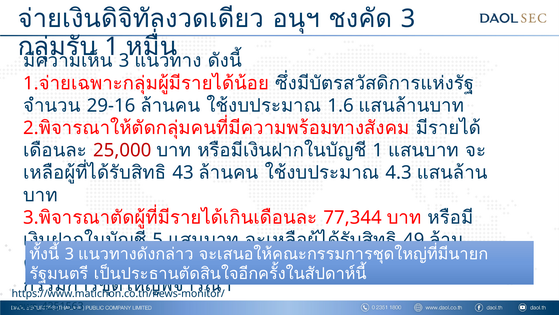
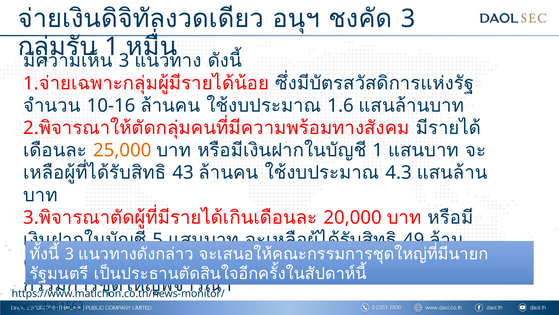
29-16: 29-16 -> 10-16 (111, 105)
25,000 colour: red -> orange (122, 150)
77,344: 77,344 -> 20,000 (353, 217)
